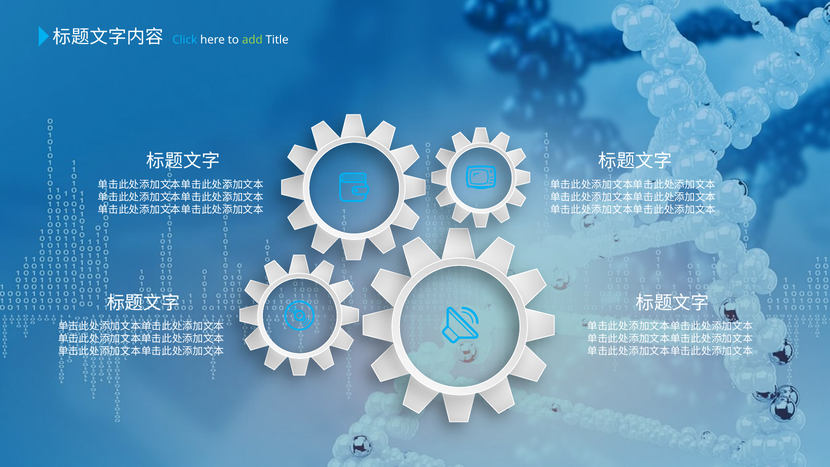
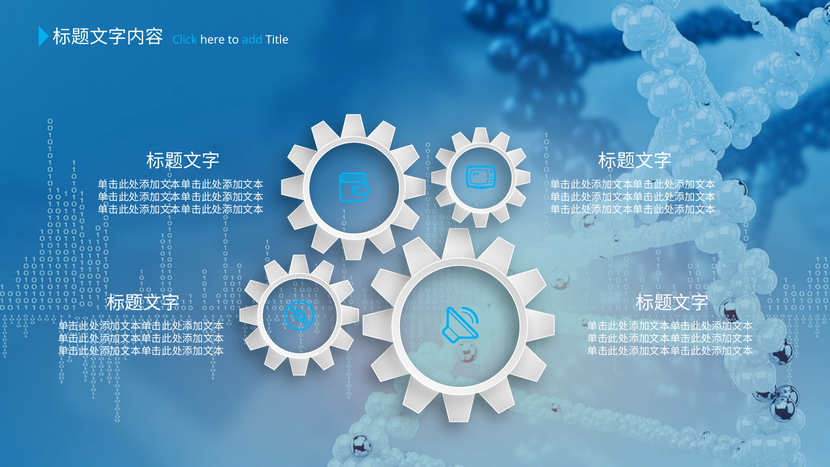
add colour: light green -> light blue (252, 40)
